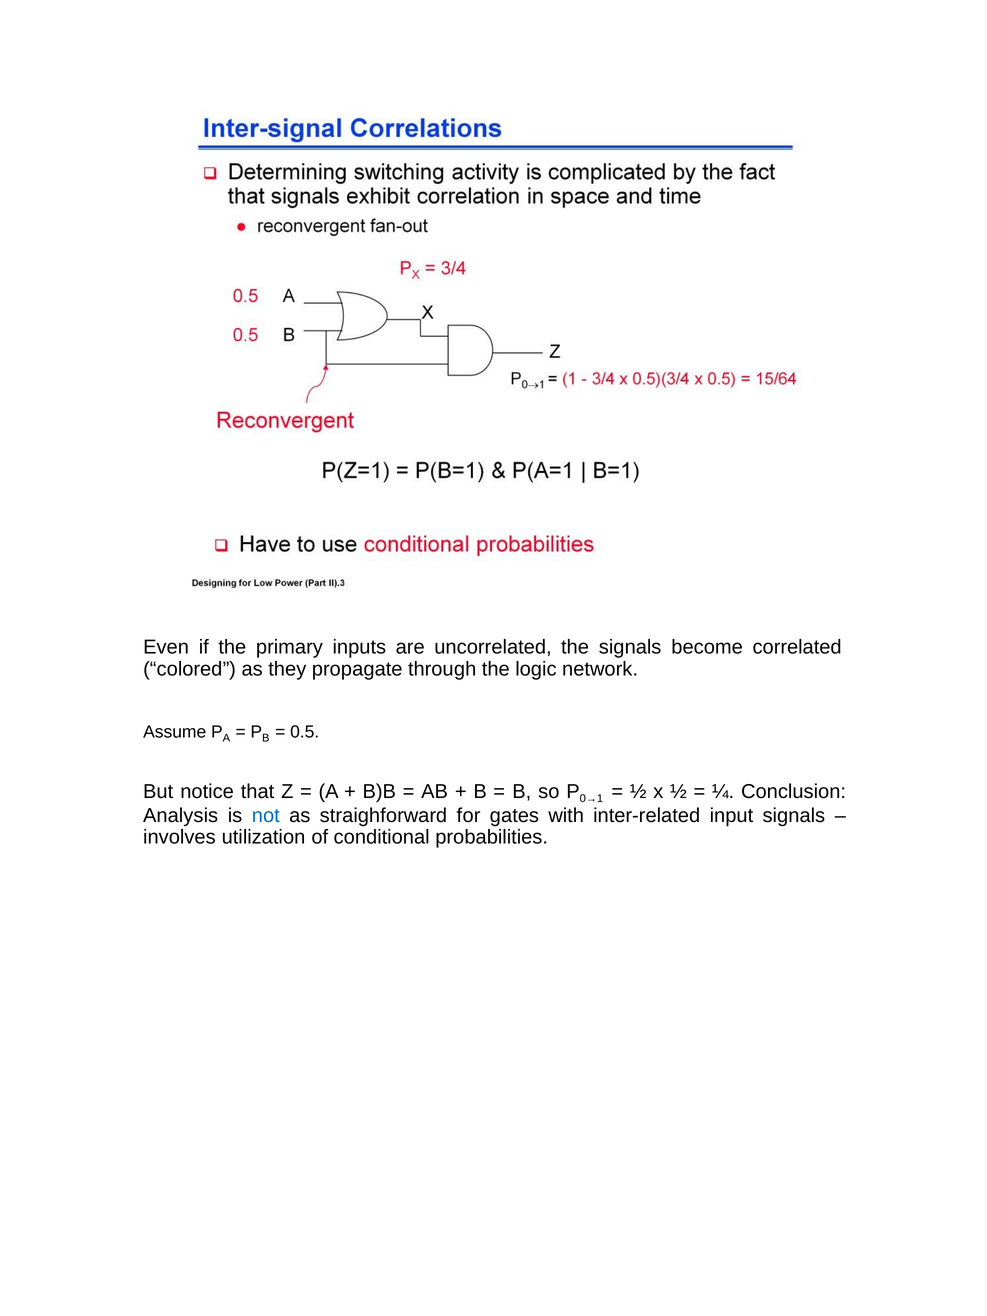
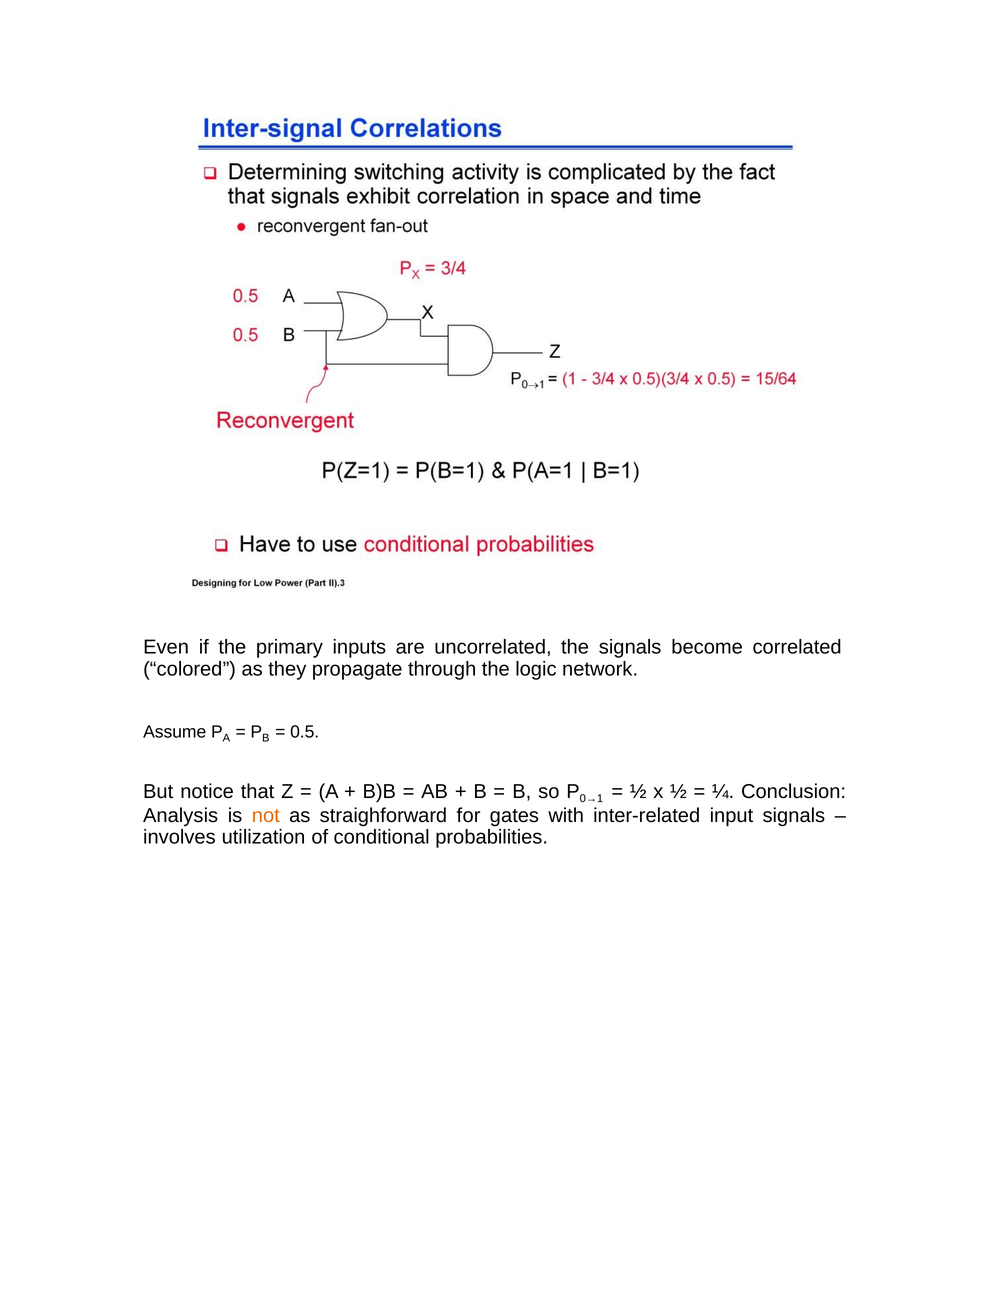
not colour: blue -> orange (266, 816)
